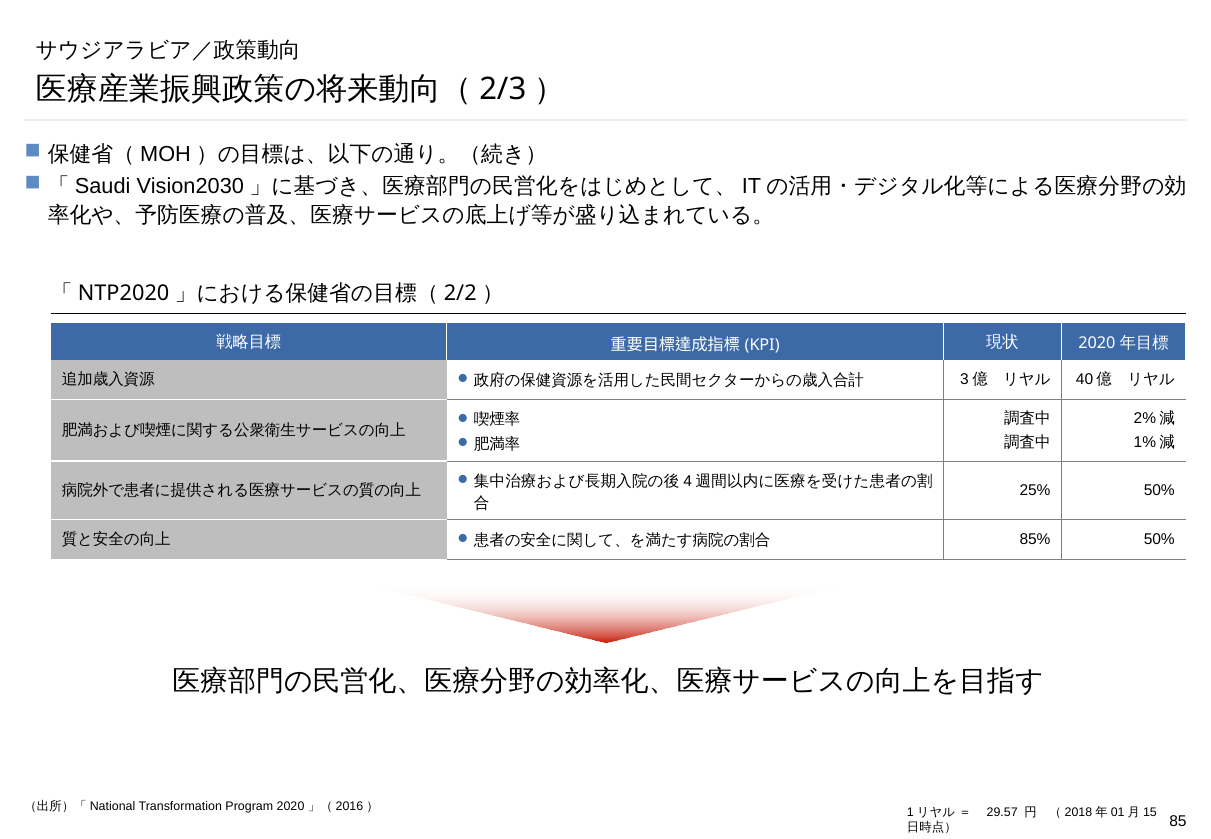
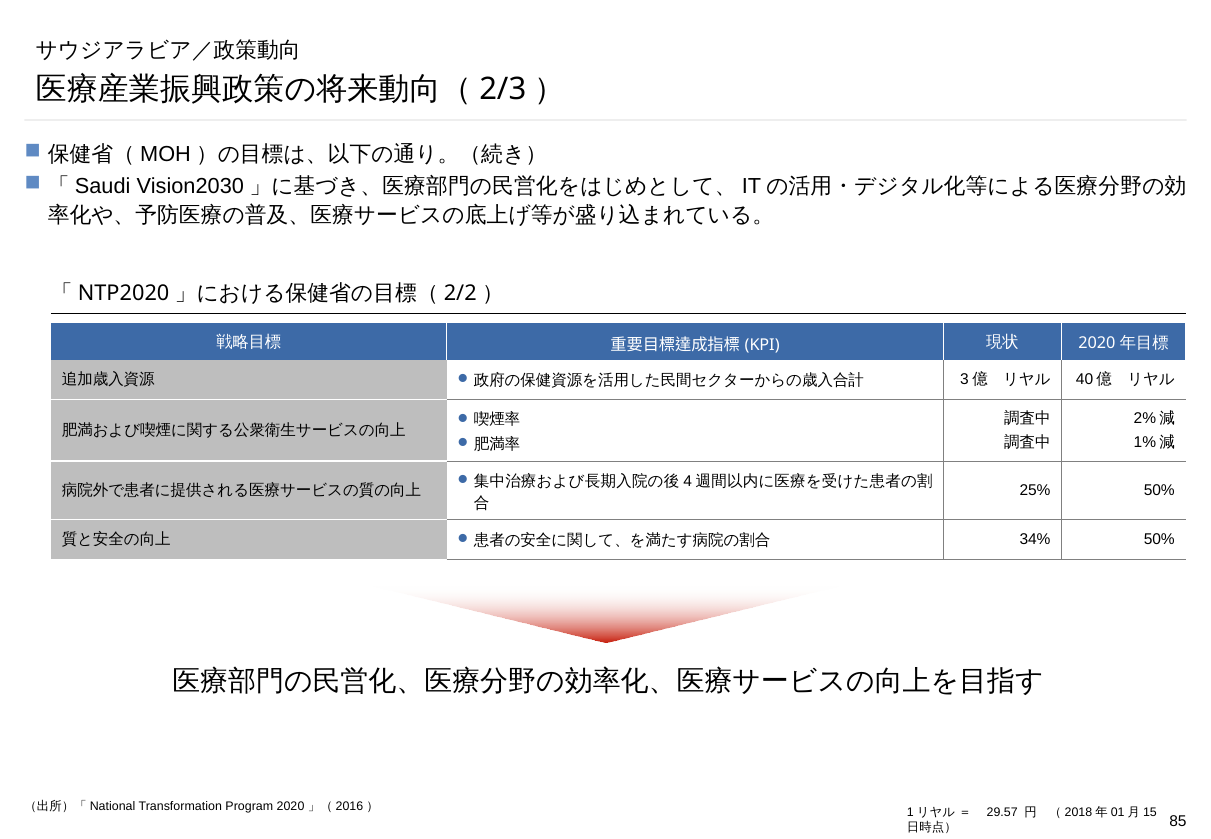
85%: 85% -> 34% (1035, 539)
